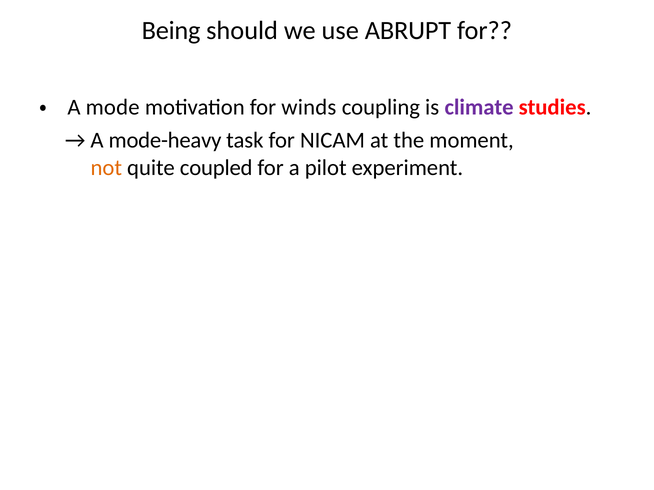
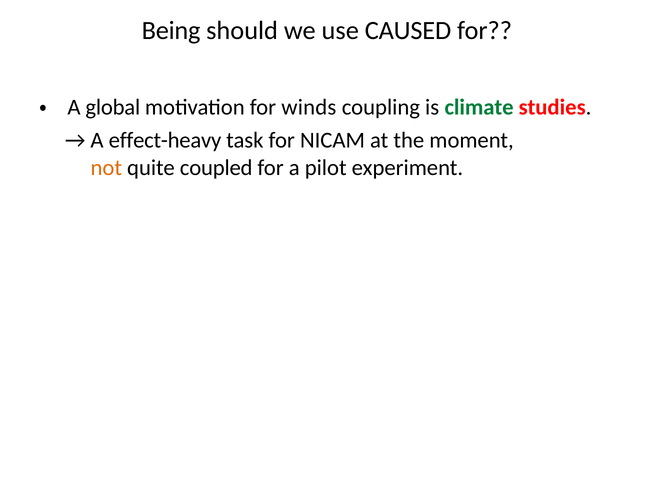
ABRUPT: ABRUPT -> CAUSED (408, 31)
mode: mode -> global (113, 107)
climate colour: purple -> green (479, 107)
mode-heavy: mode-heavy -> effect-heavy (165, 141)
